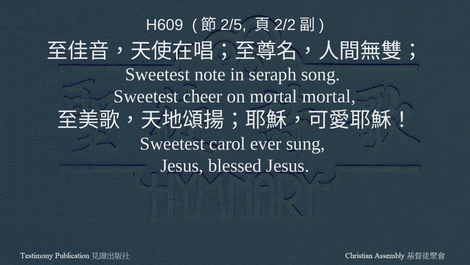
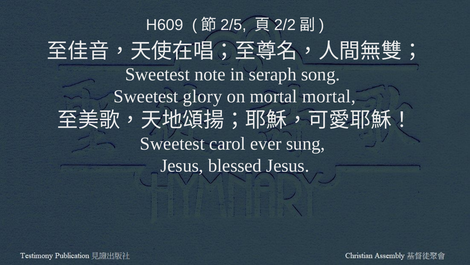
cheer: cheer -> glory (203, 96)
